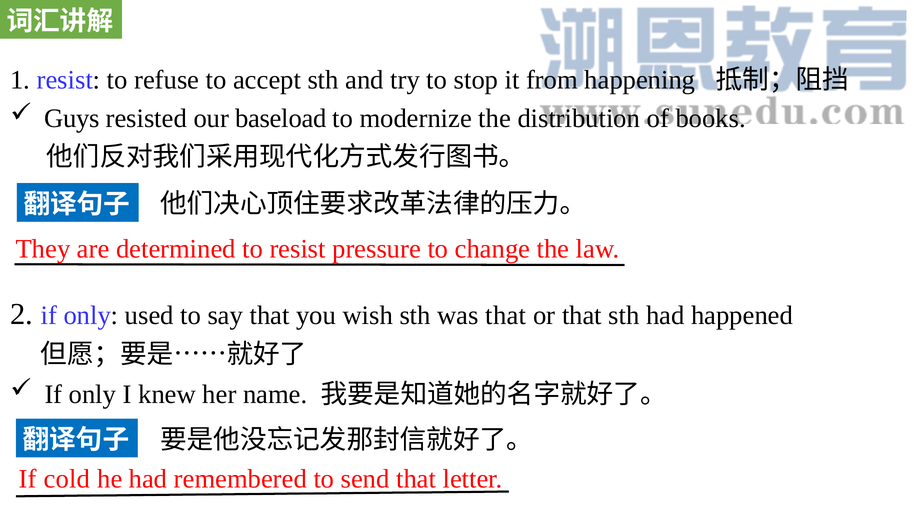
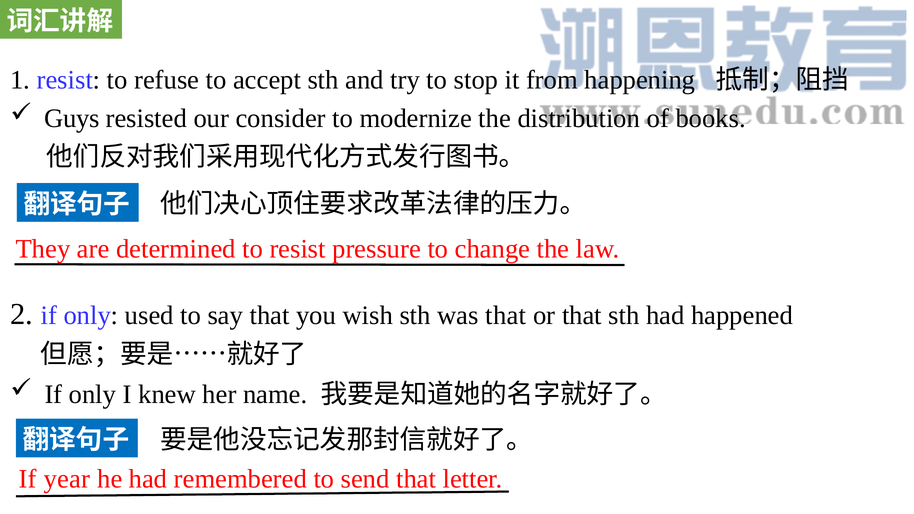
baseload: baseload -> consider (281, 118)
cold: cold -> year (67, 479)
